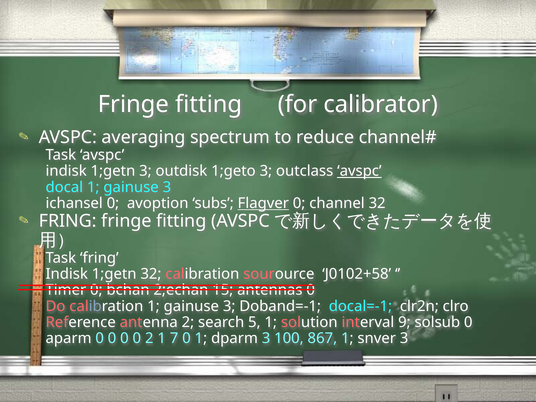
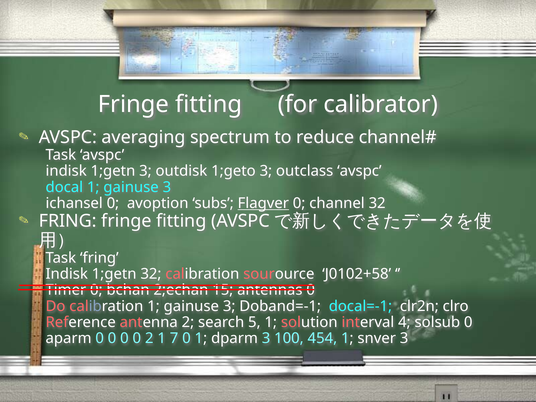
avspc underline: present -> none (359, 171)
9: 9 -> 4 (404, 322)
867: 867 -> 454 (322, 338)
